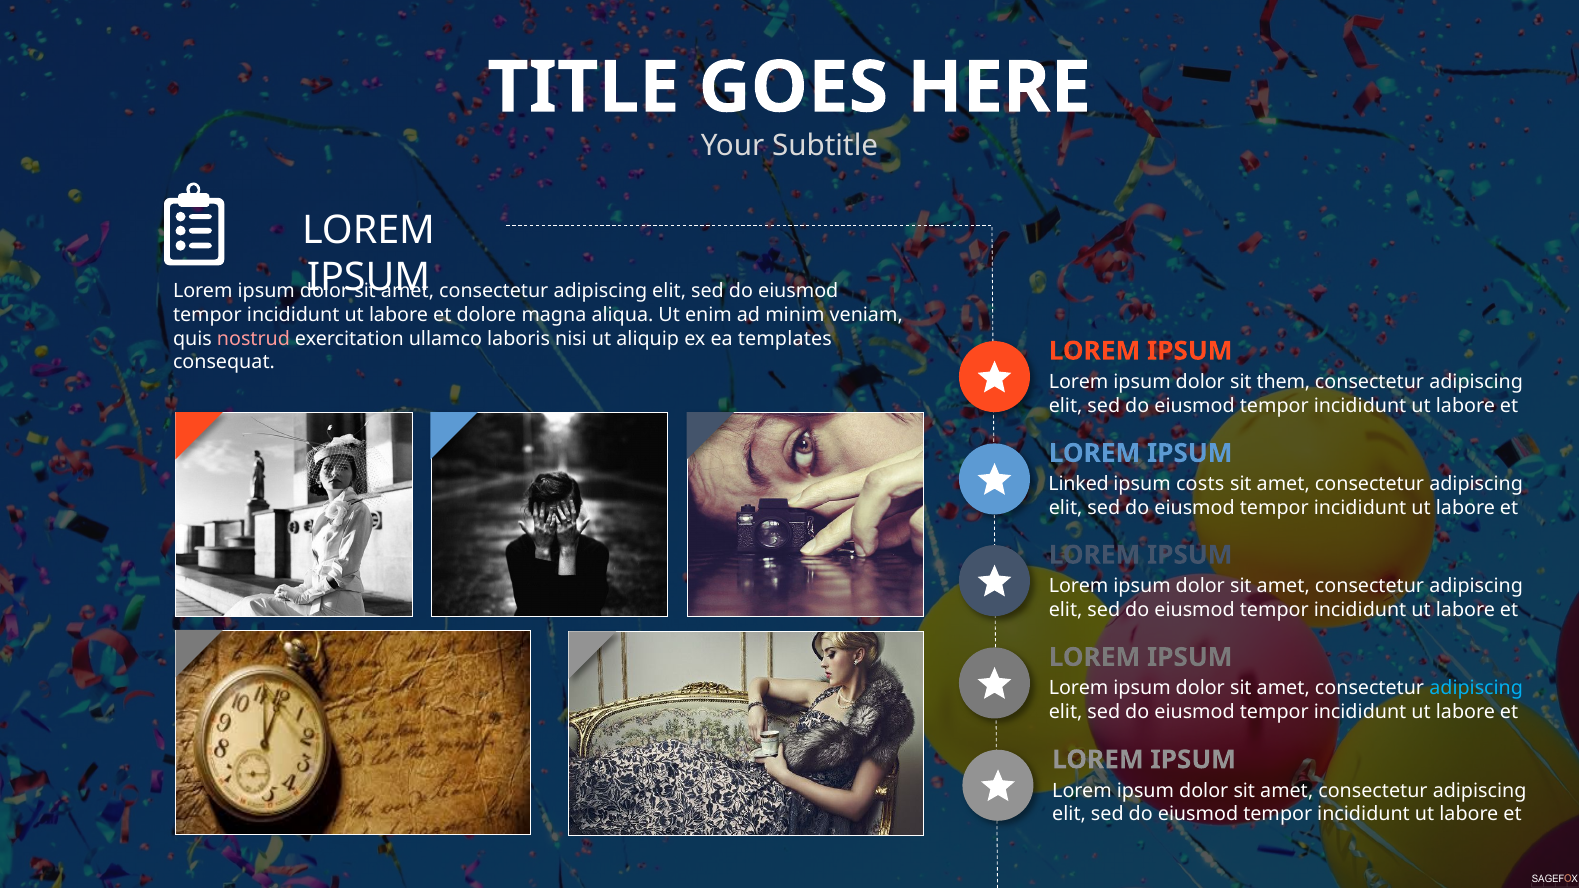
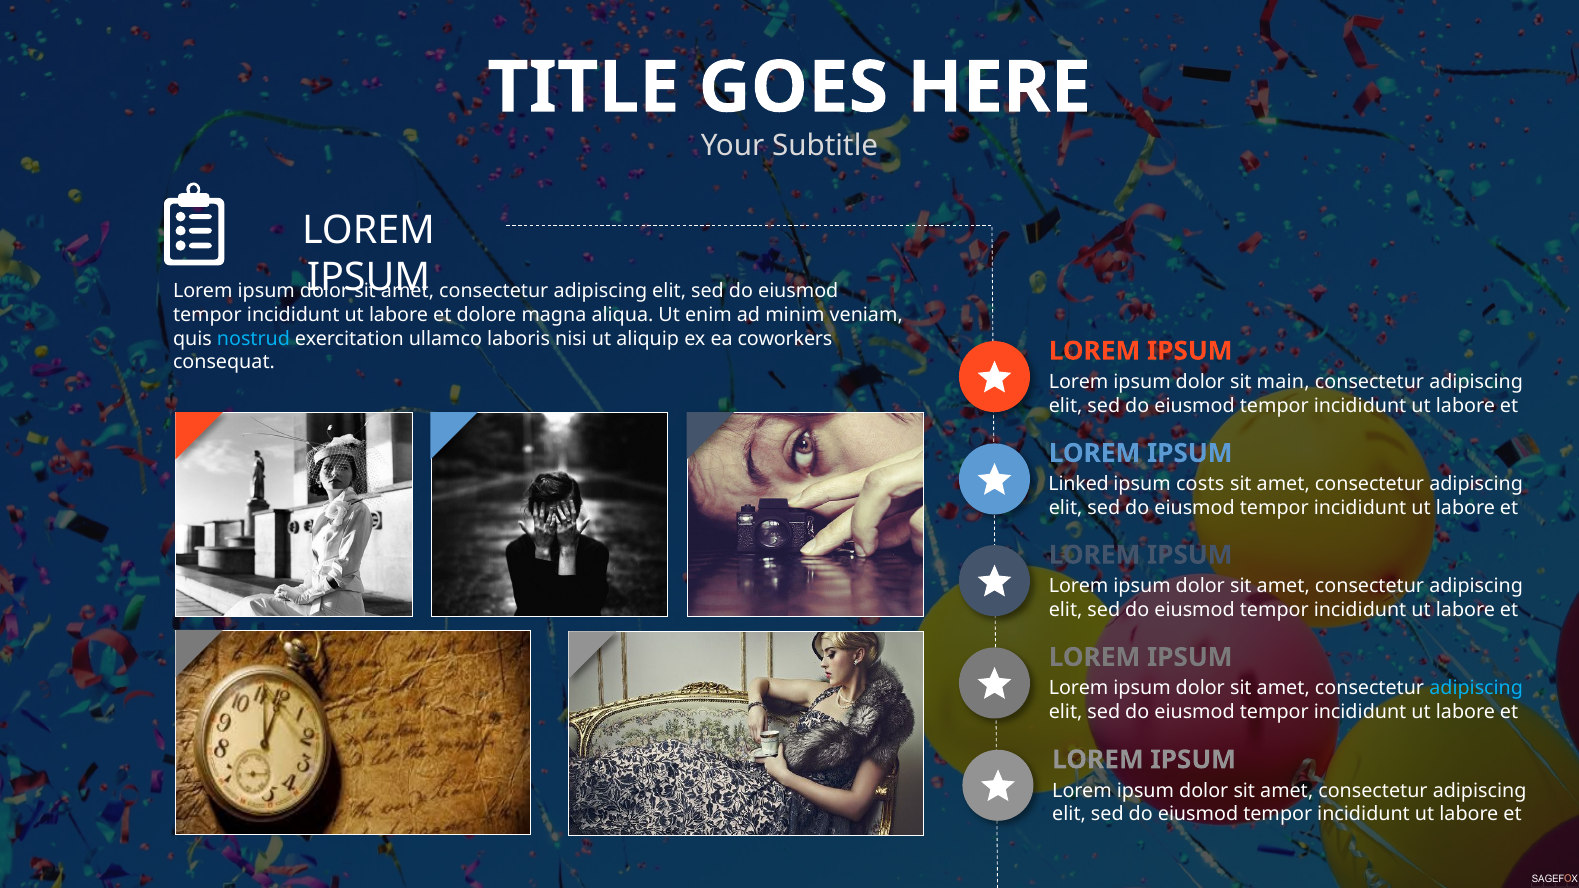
nostrud colour: pink -> light blue (253, 339)
templates: templates -> coworkers (785, 339)
them: them -> main (1283, 382)
